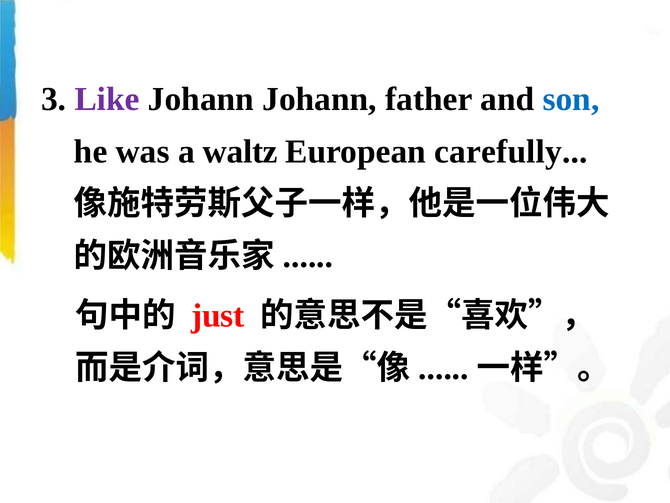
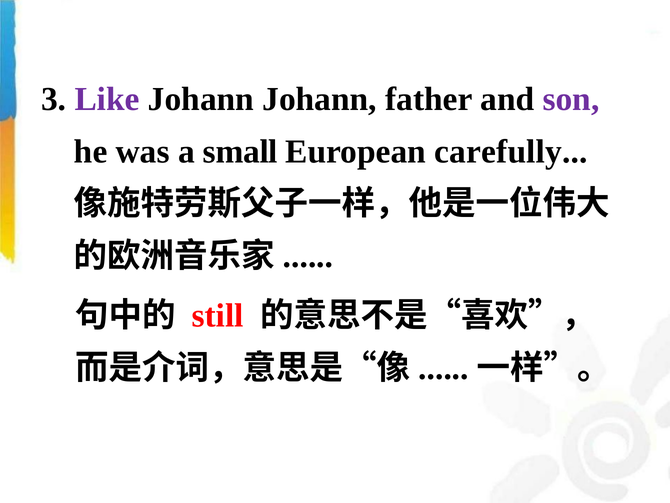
son colour: blue -> purple (571, 99)
waltz: waltz -> small (240, 151)
just: just -> still (218, 315)
